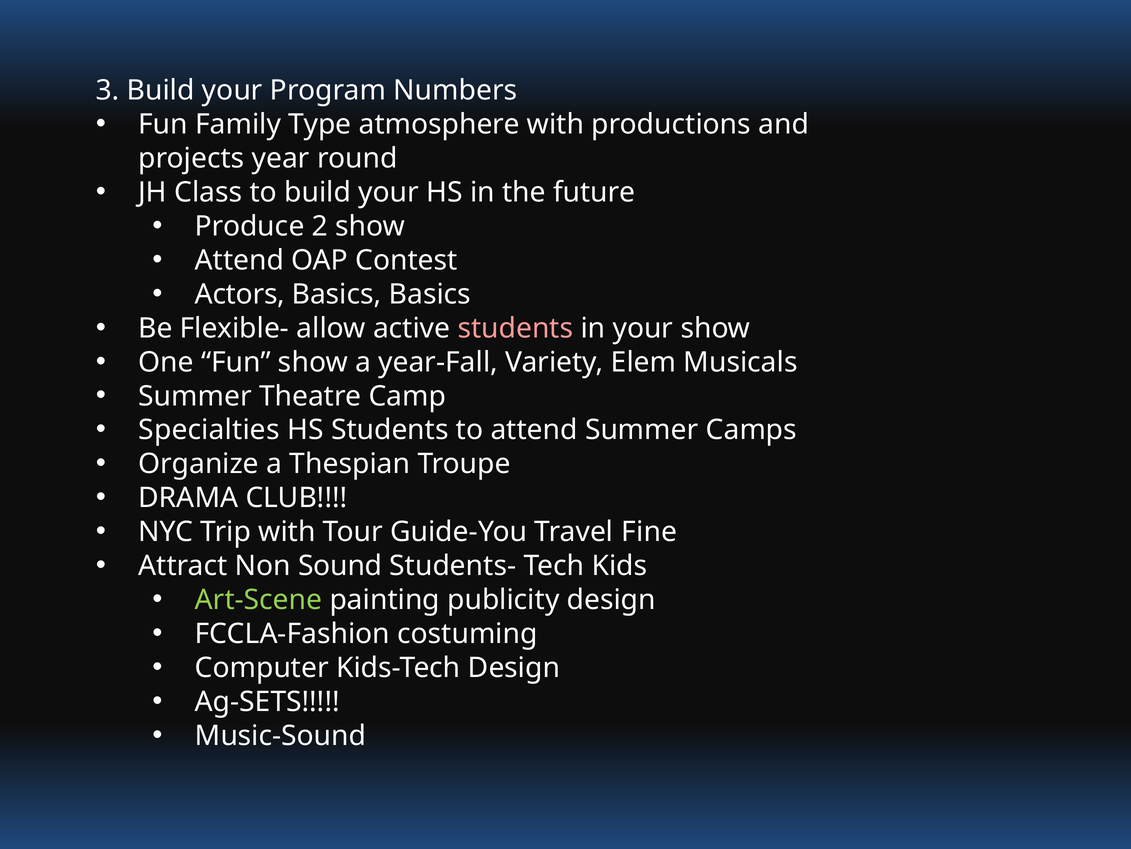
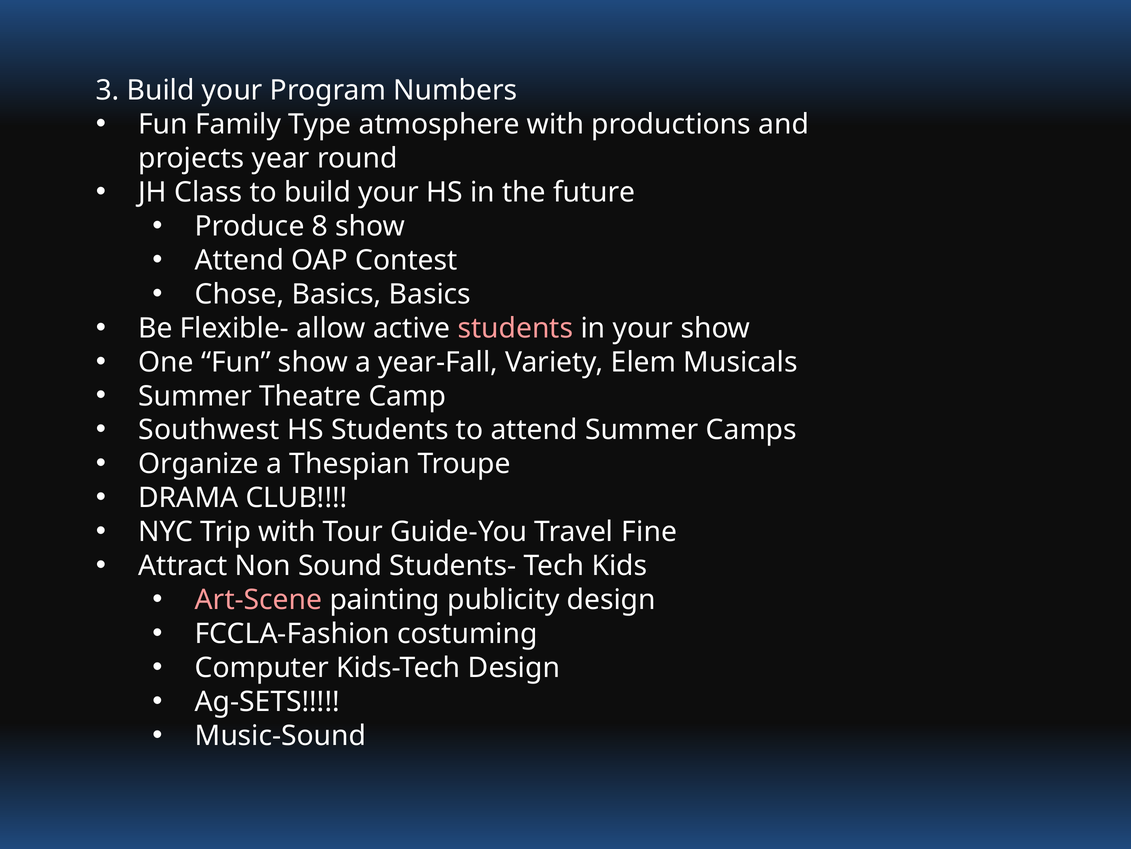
2: 2 -> 8 (320, 226)
Actors: Actors -> Chose (240, 294)
Specialties: Specialties -> Southwest (209, 430)
Art-Scene colour: light green -> pink (259, 599)
